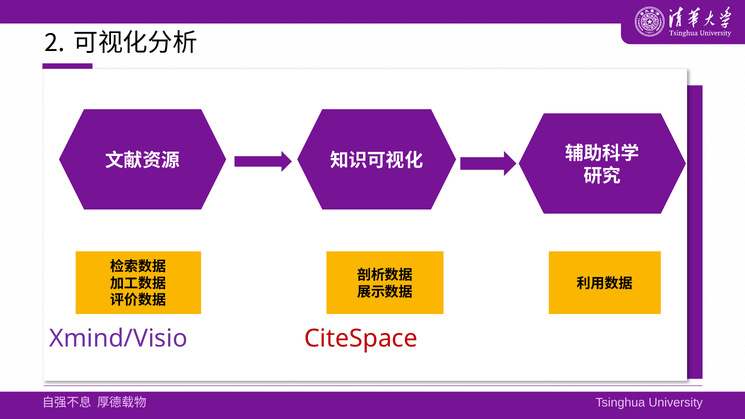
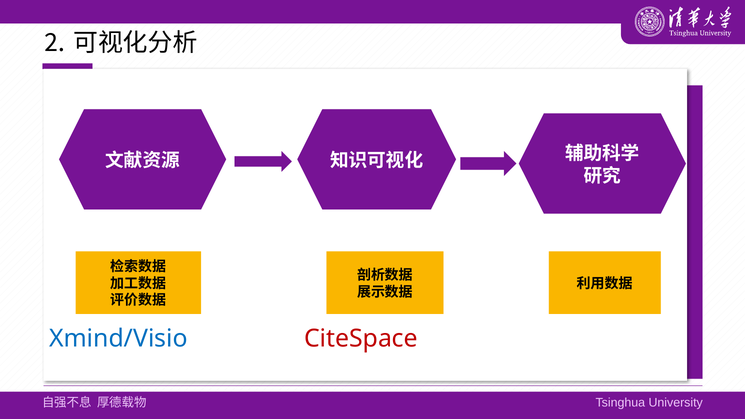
Xmind/Visio colour: purple -> blue (118, 338)
